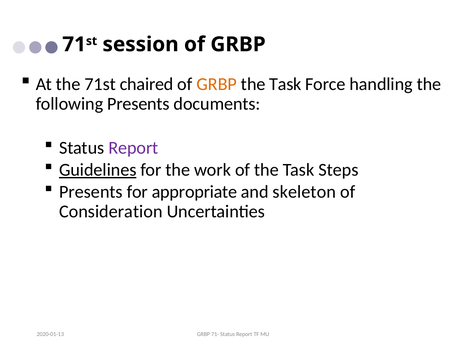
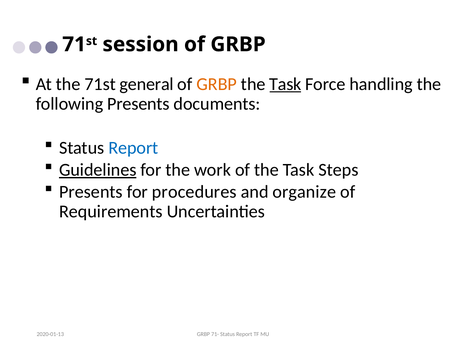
chaired: chaired -> general (147, 84)
Task underline: none -> present (285, 84)
Report colour: purple -> blue (133, 148)
appropriate: appropriate -> procedures (194, 192)
skeleton: skeleton -> organize (304, 192)
Consideration: Consideration -> Requirements (111, 211)
